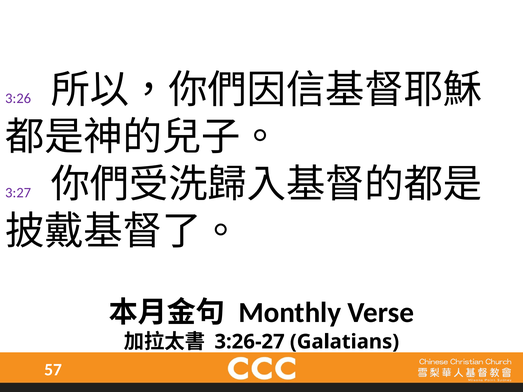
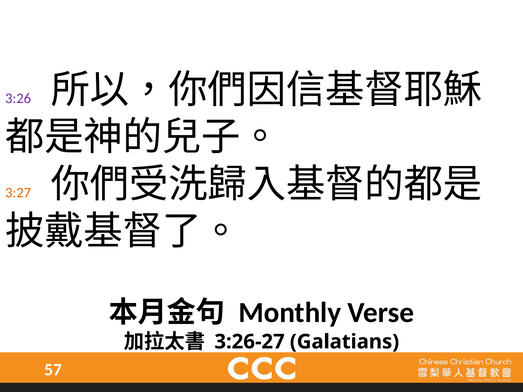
3:27 colour: purple -> orange (18, 193)
